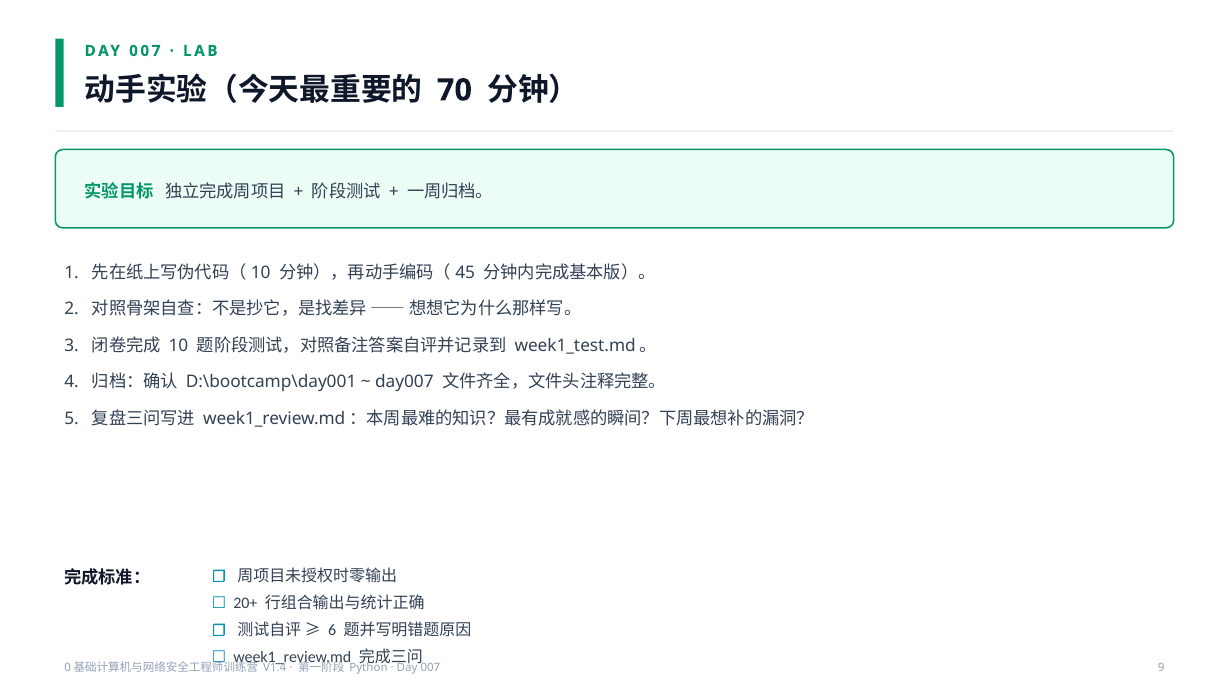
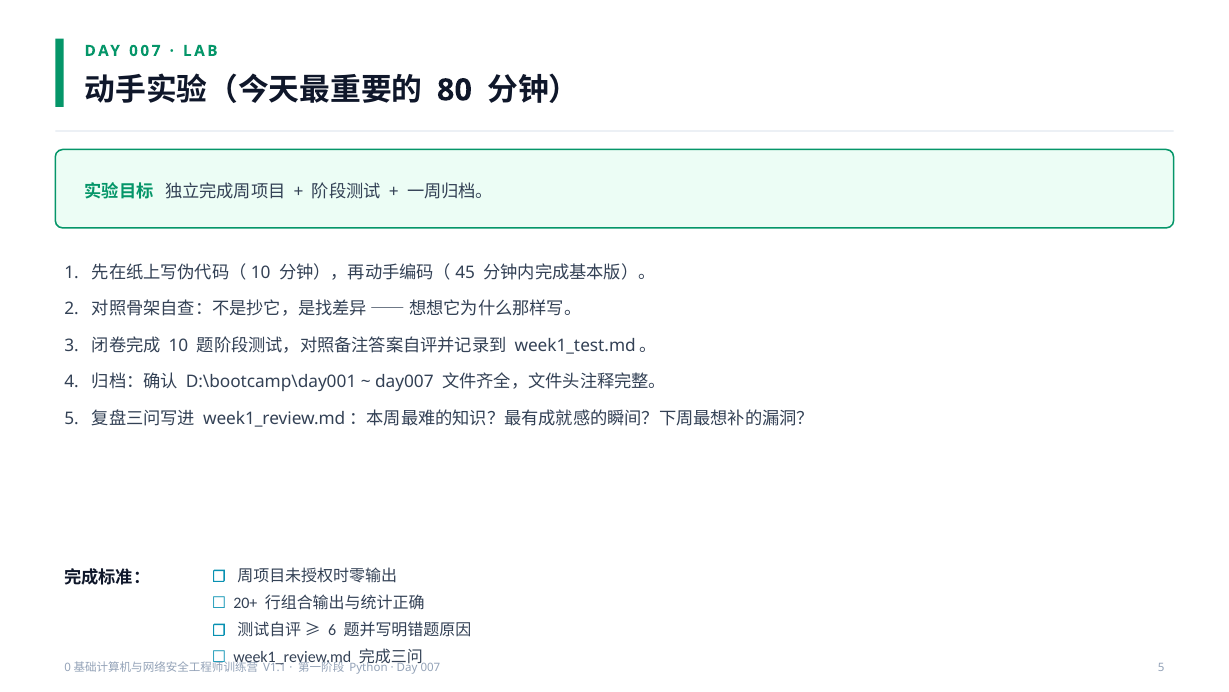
70: 70 -> 80 (454, 90)
V1.4: V1.4 -> V1.1 (275, 667)
007 9: 9 -> 5 (1161, 667)
